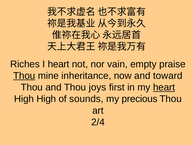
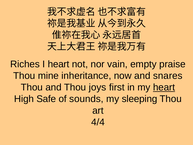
Thou underline: present -> none (24, 76)
toward: toward -> snares (168, 76)
High High: High -> Safe (46, 99)
precious: precious -> sleeping (140, 99)
2/4: 2/4 -> 4/4 (98, 122)
